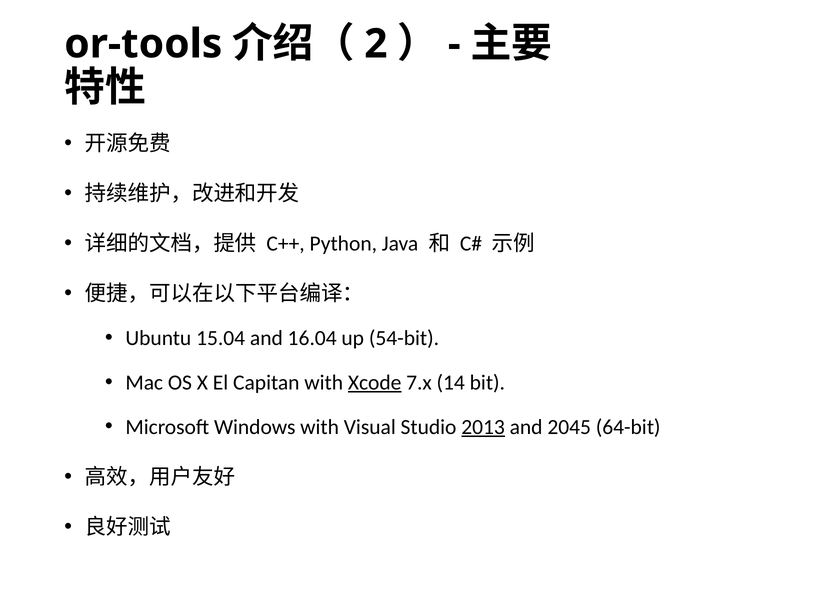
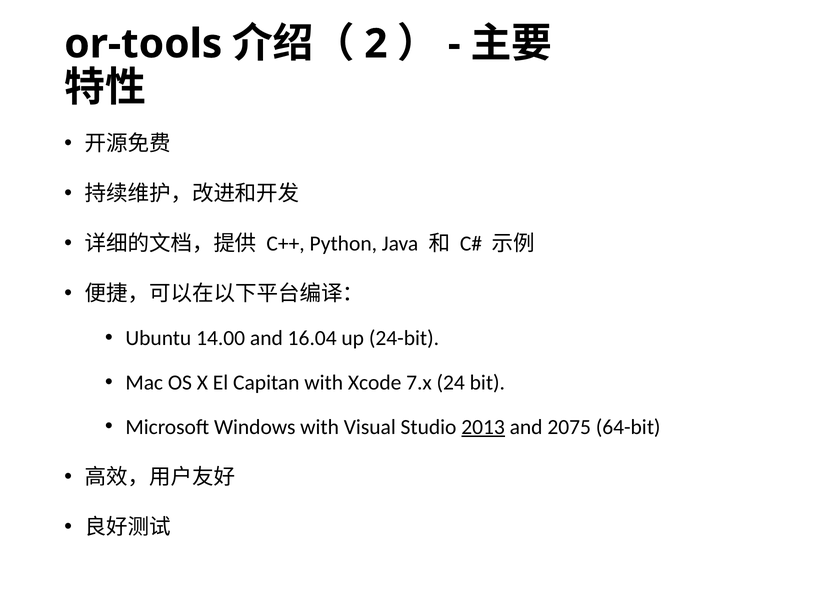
15.04: 15.04 -> 14.00 (221, 338)
54-bit: 54-bit -> 24-bit (404, 338)
Xcode underline: present -> none (375, 383)
14: 14 -> 24 (451, 383)
2045: 2045 -> 2075 (569, 427)
